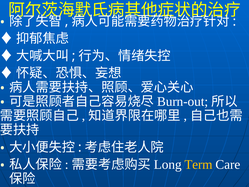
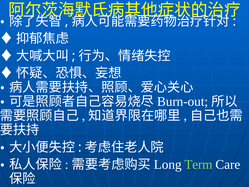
Term colour: yellow -> light green (198, 164)
